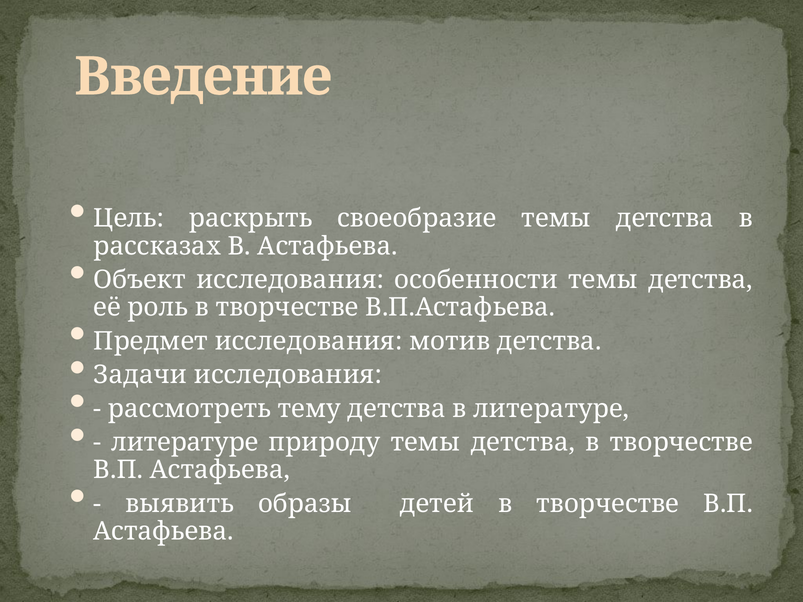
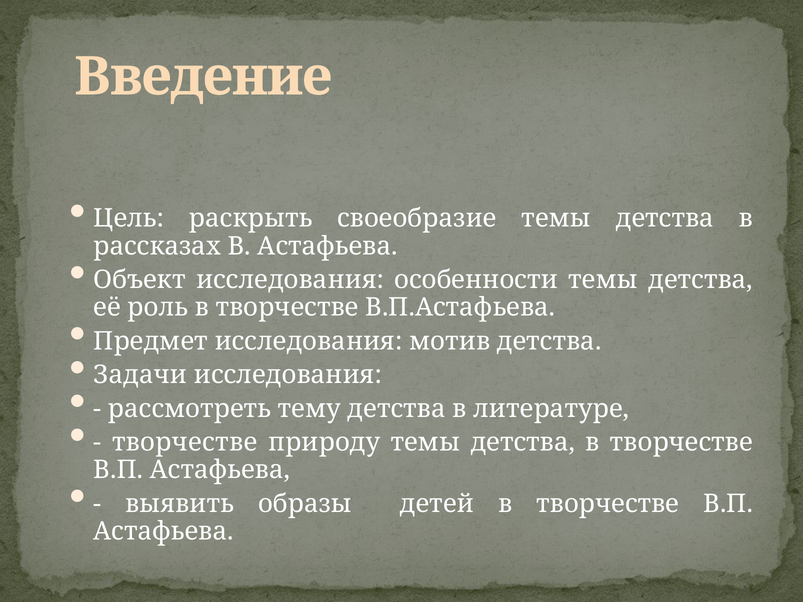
литературе: литературе -> творчестве (185, 442)
